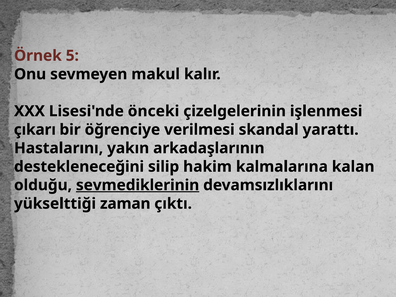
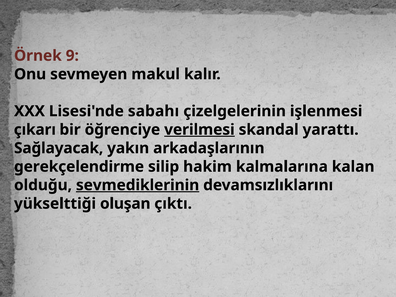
5: 5 -> 9 (72, 56)
önceki: önceki -> sabahı (154, 111)
verilmesi underline: none -> present (199, 130)
Hastalarını: Hastalarını -> Sağlayacak (59, 148)
destekleneceğini: destekleneceğini -> gerekçelendirme (79, 167)
zaman: zaman -> oluşan (125, 204)
